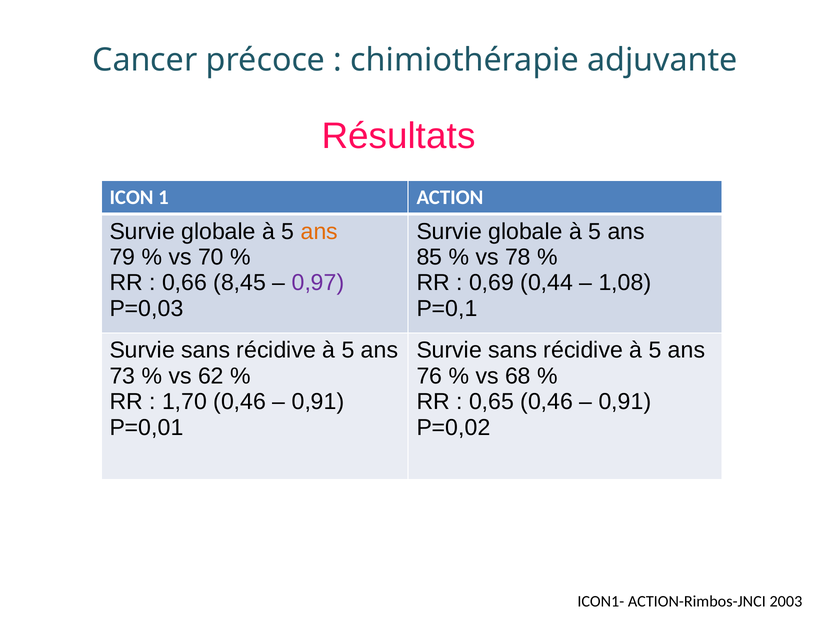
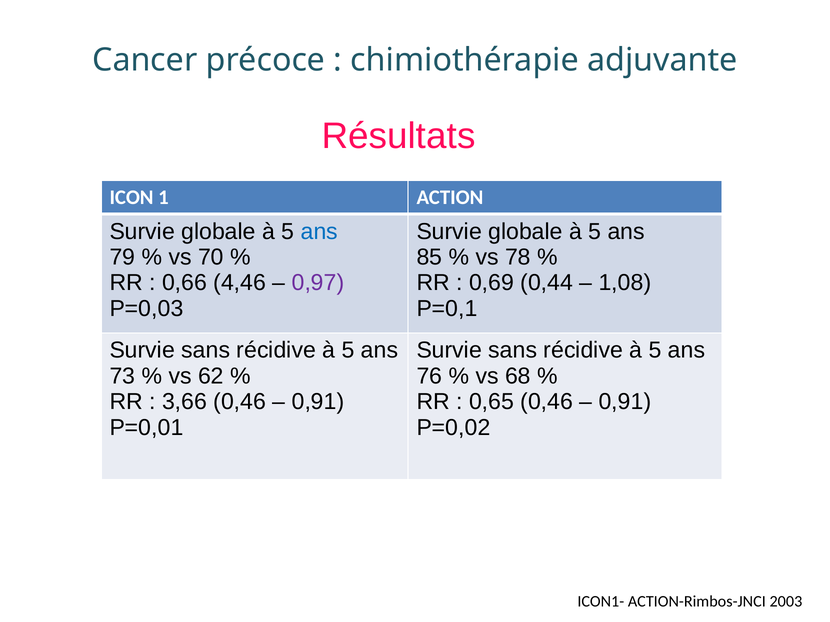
ans colour: orange -> blue (319, 232)
8,45: 8,45 -> 4,46 (240, 283)
1,70: 1,70 -> 3,66 (185, 402)
